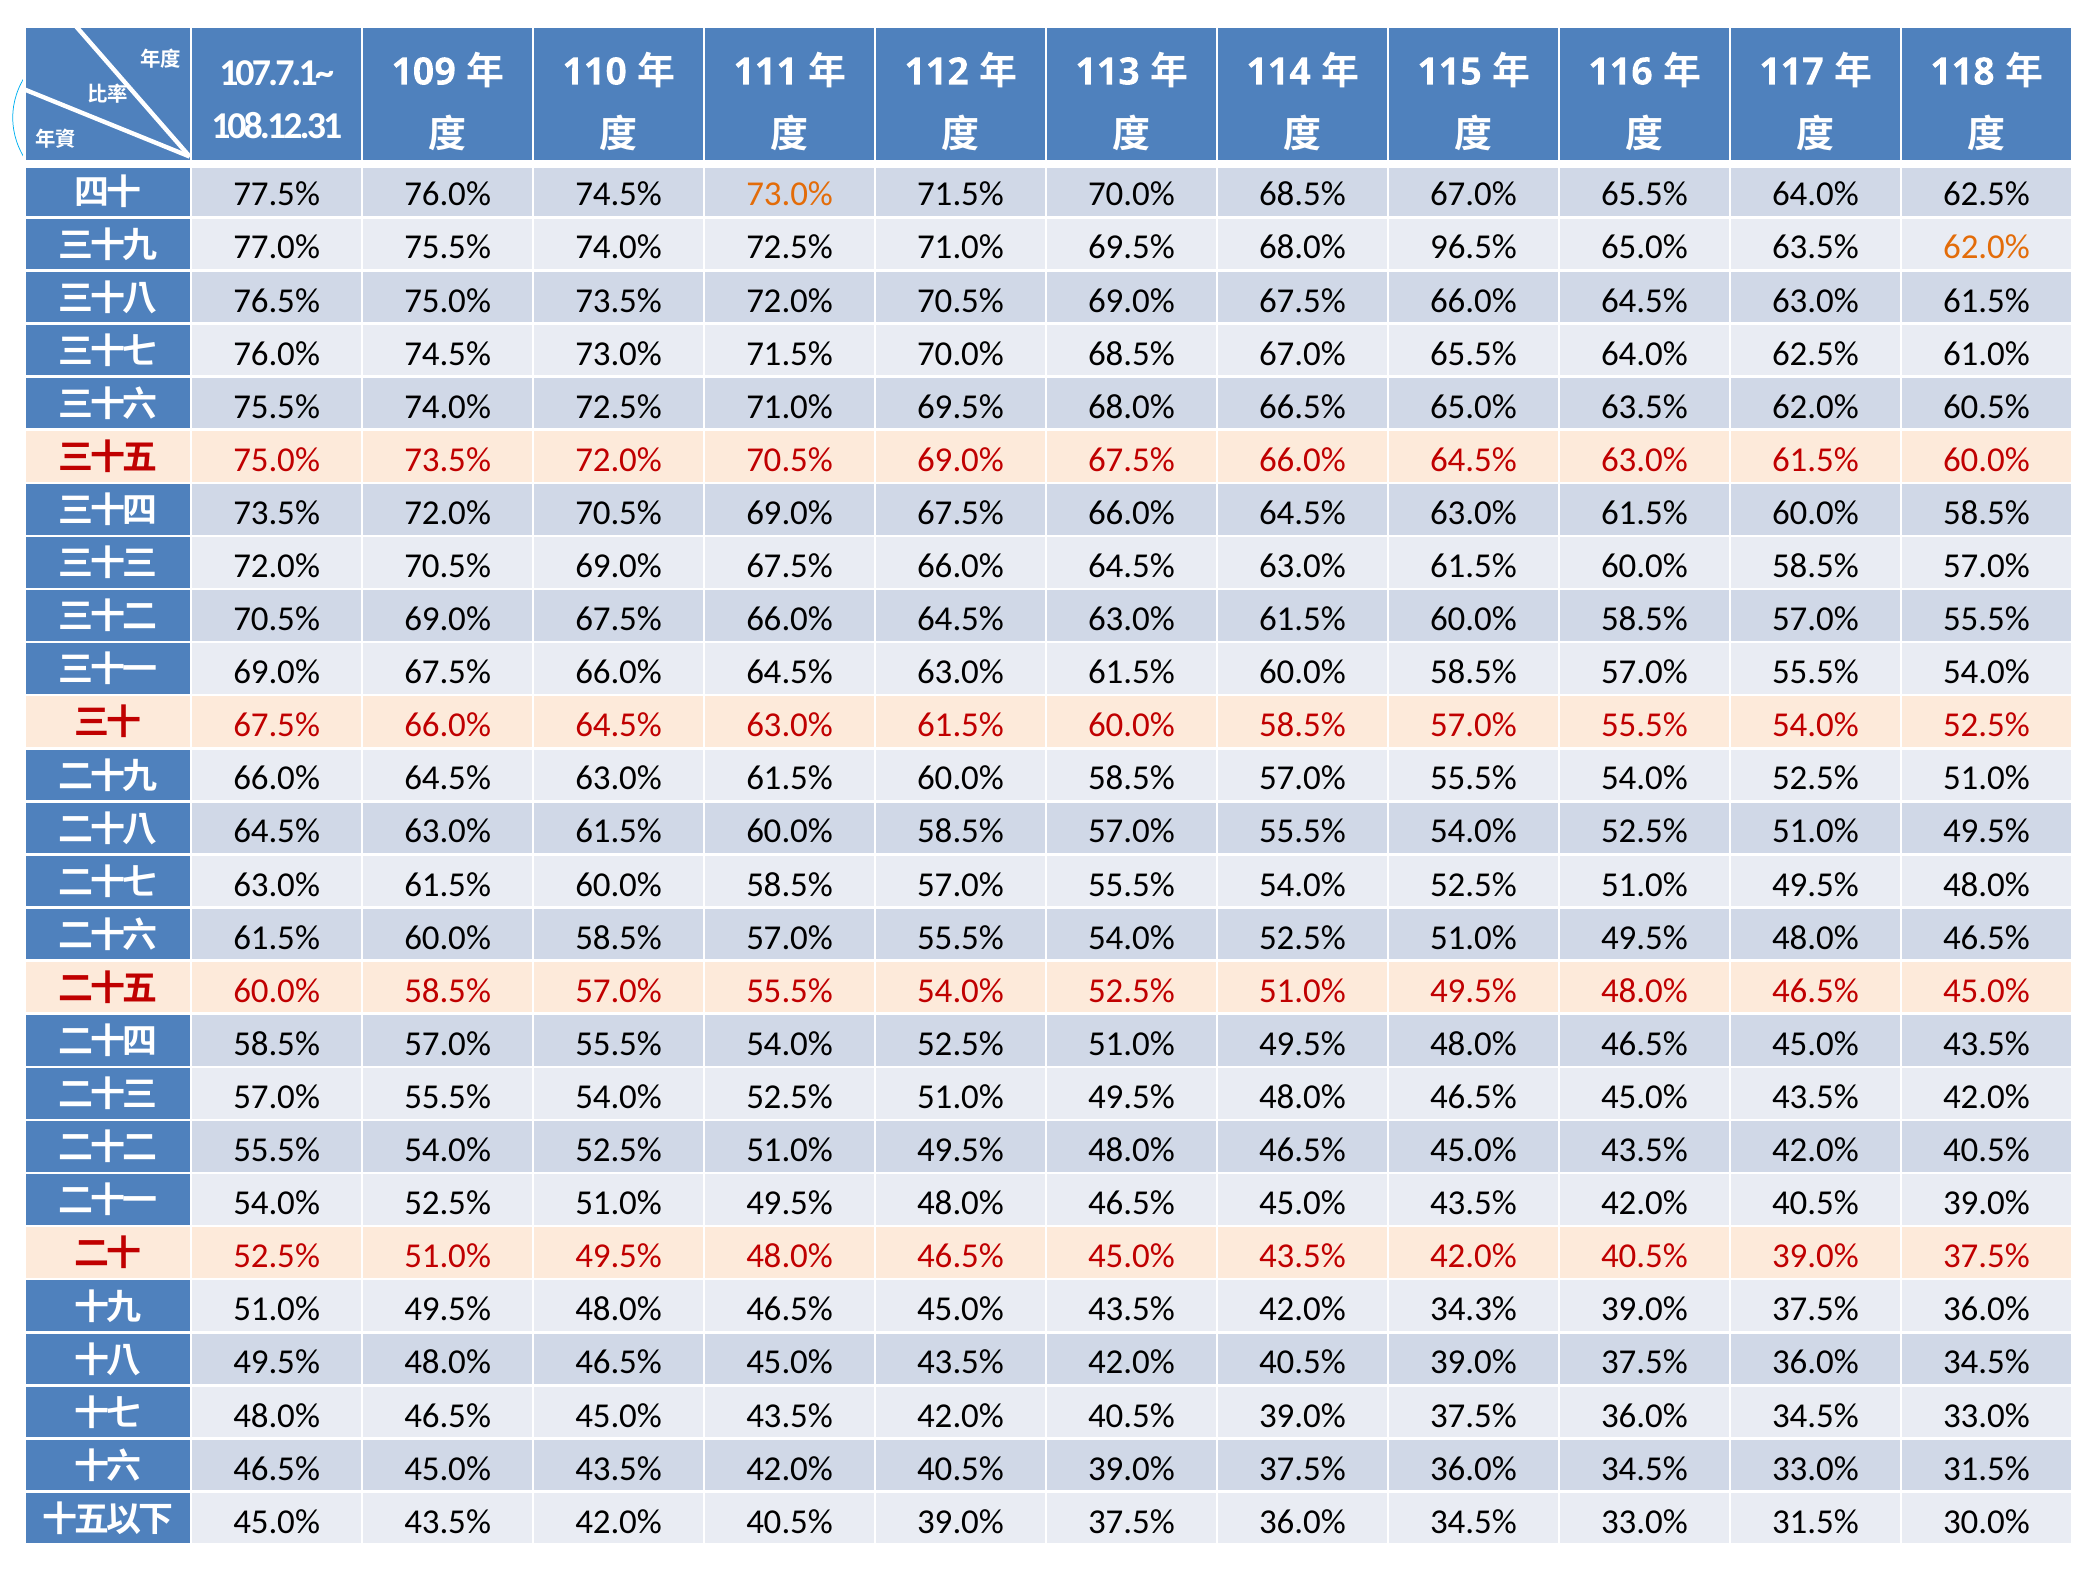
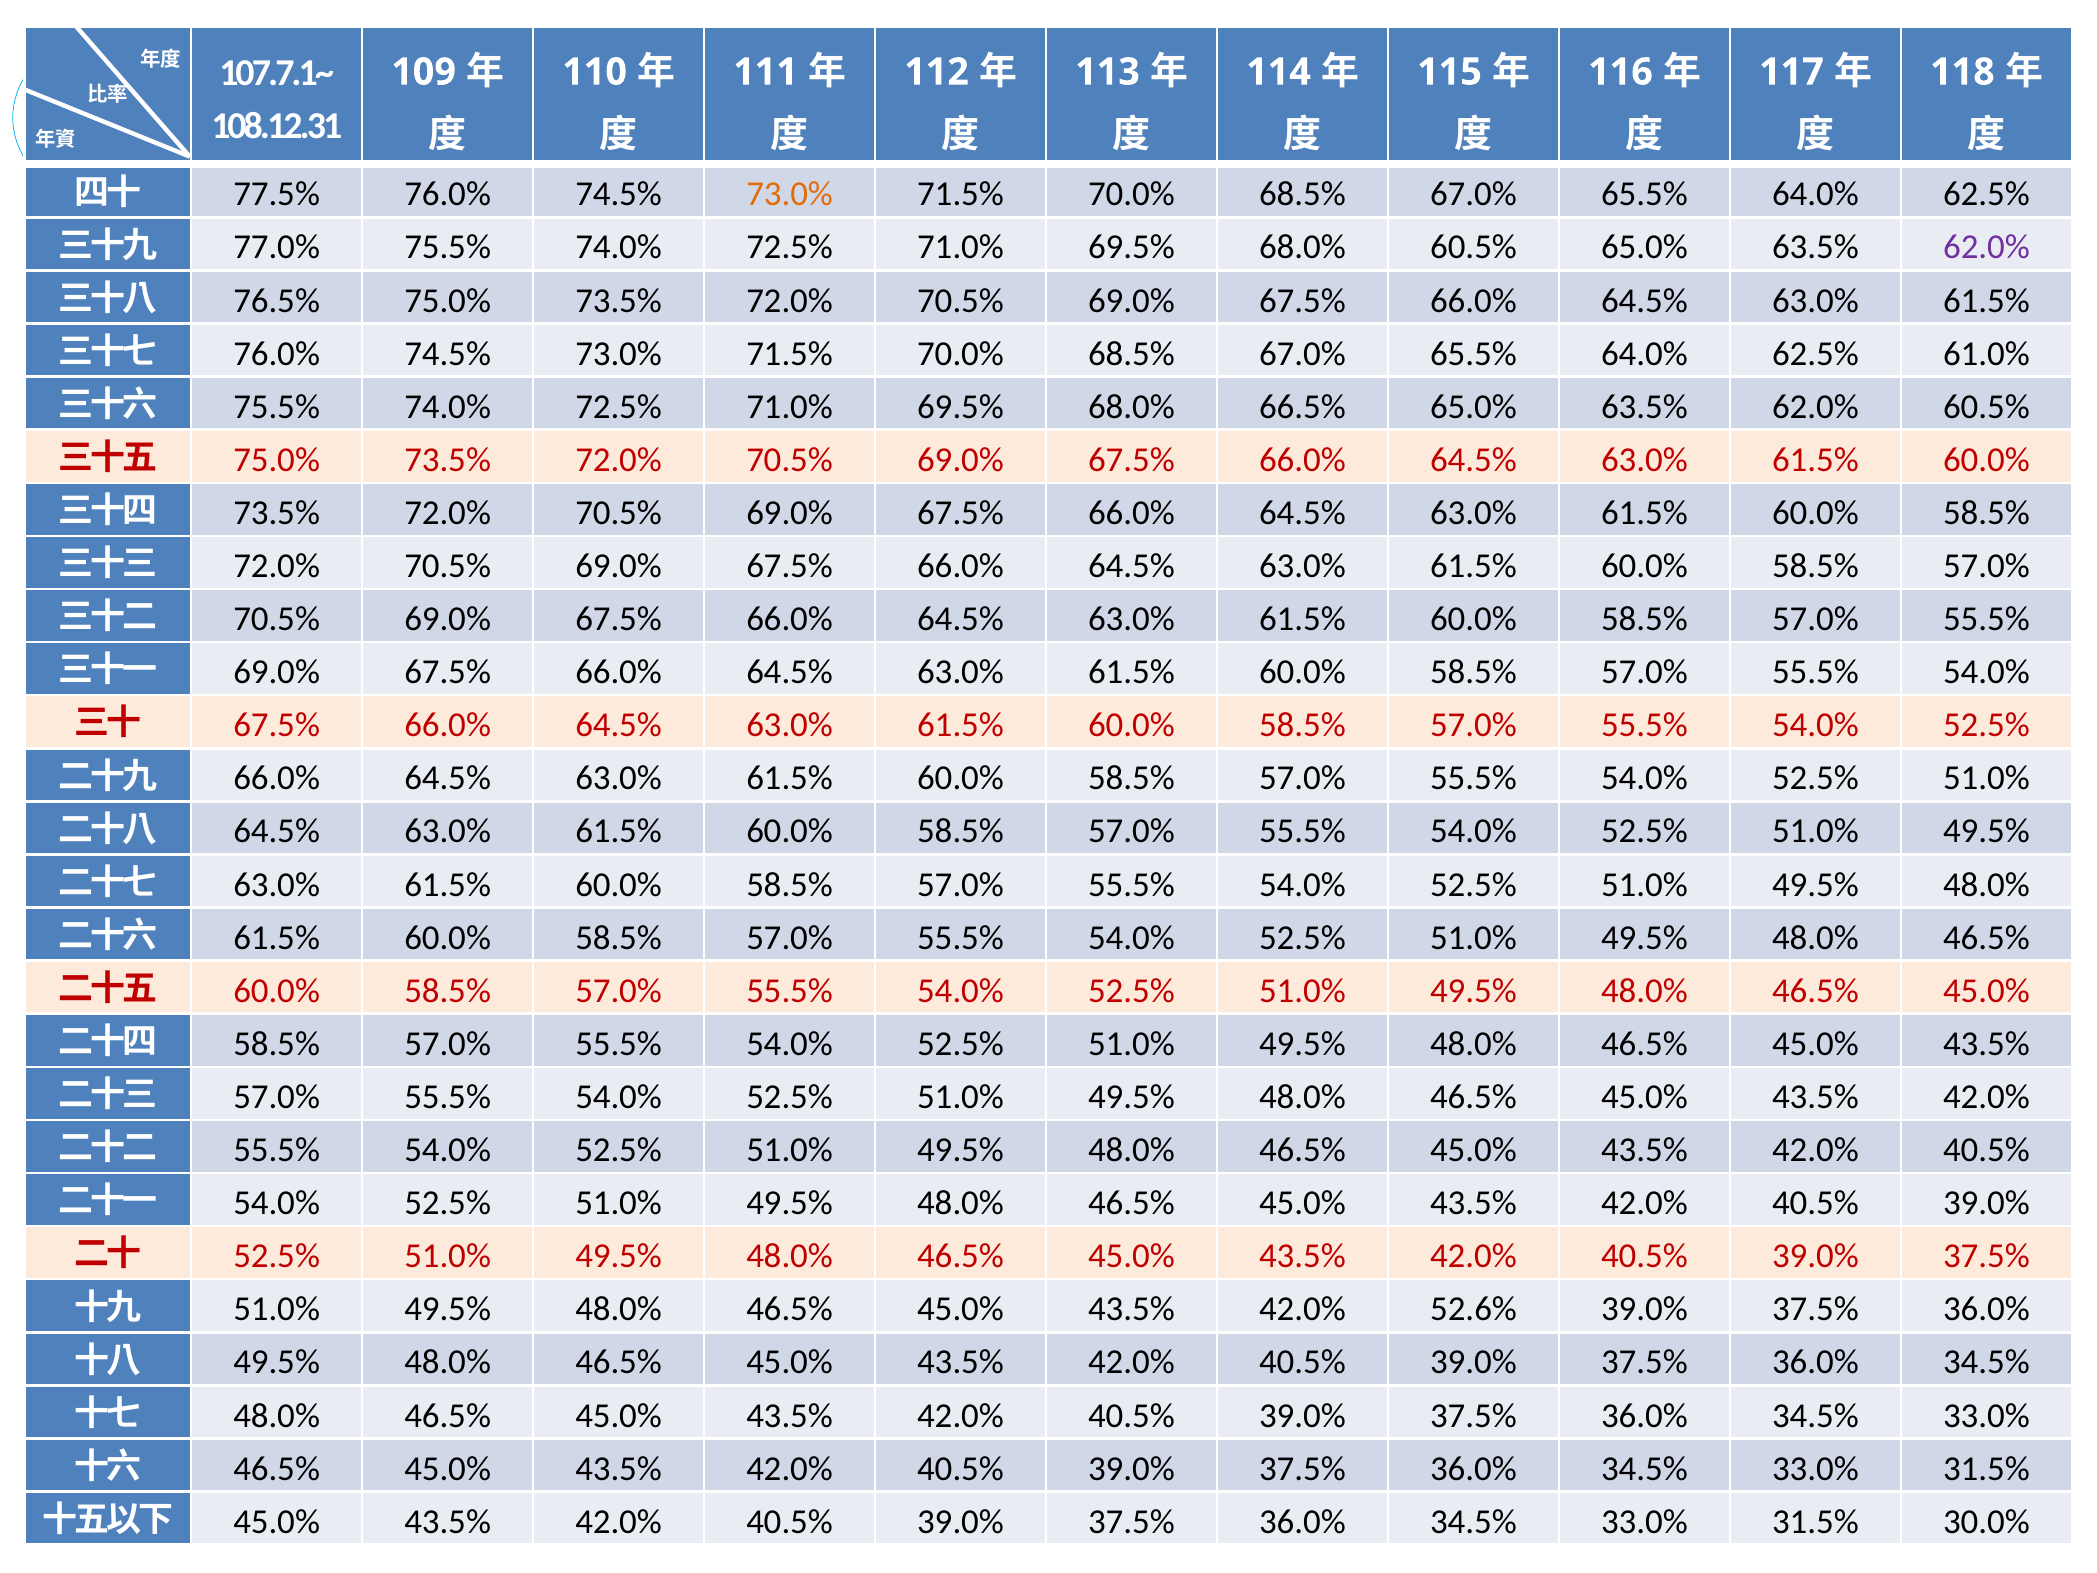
68.0% 96.5%: 96.5% -> 60.5% (1474, 247)
62.0% colour: orange -> purple (1986, 247)
34.3%: 34.3% -> 52.6% (1474, 1309)
